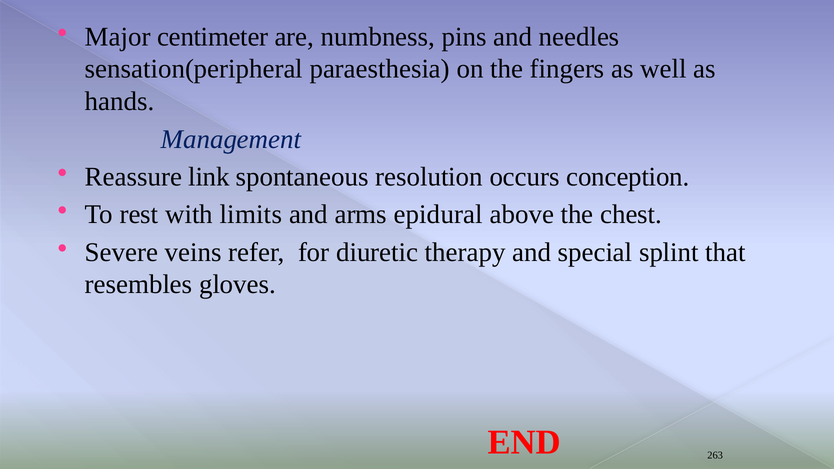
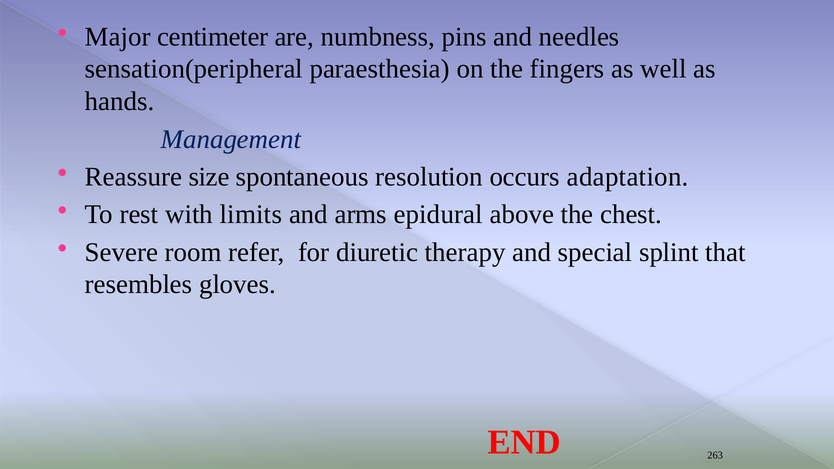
link: link -> size (209, 177)
conception: conception -> adaptation (628, 177)
veins: veins -> room (193, 252)
